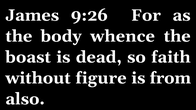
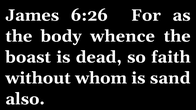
9:26: 9:26 -> 6:26 (89, 15)
figure: figure -> whom (101, 78)
from: from -> sand (170, 78)
